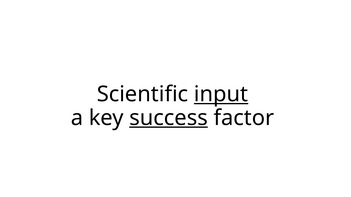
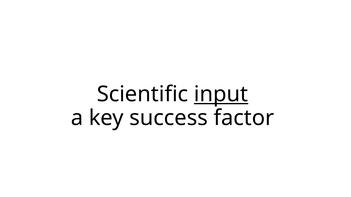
success underline: present -> none (169, 118)
